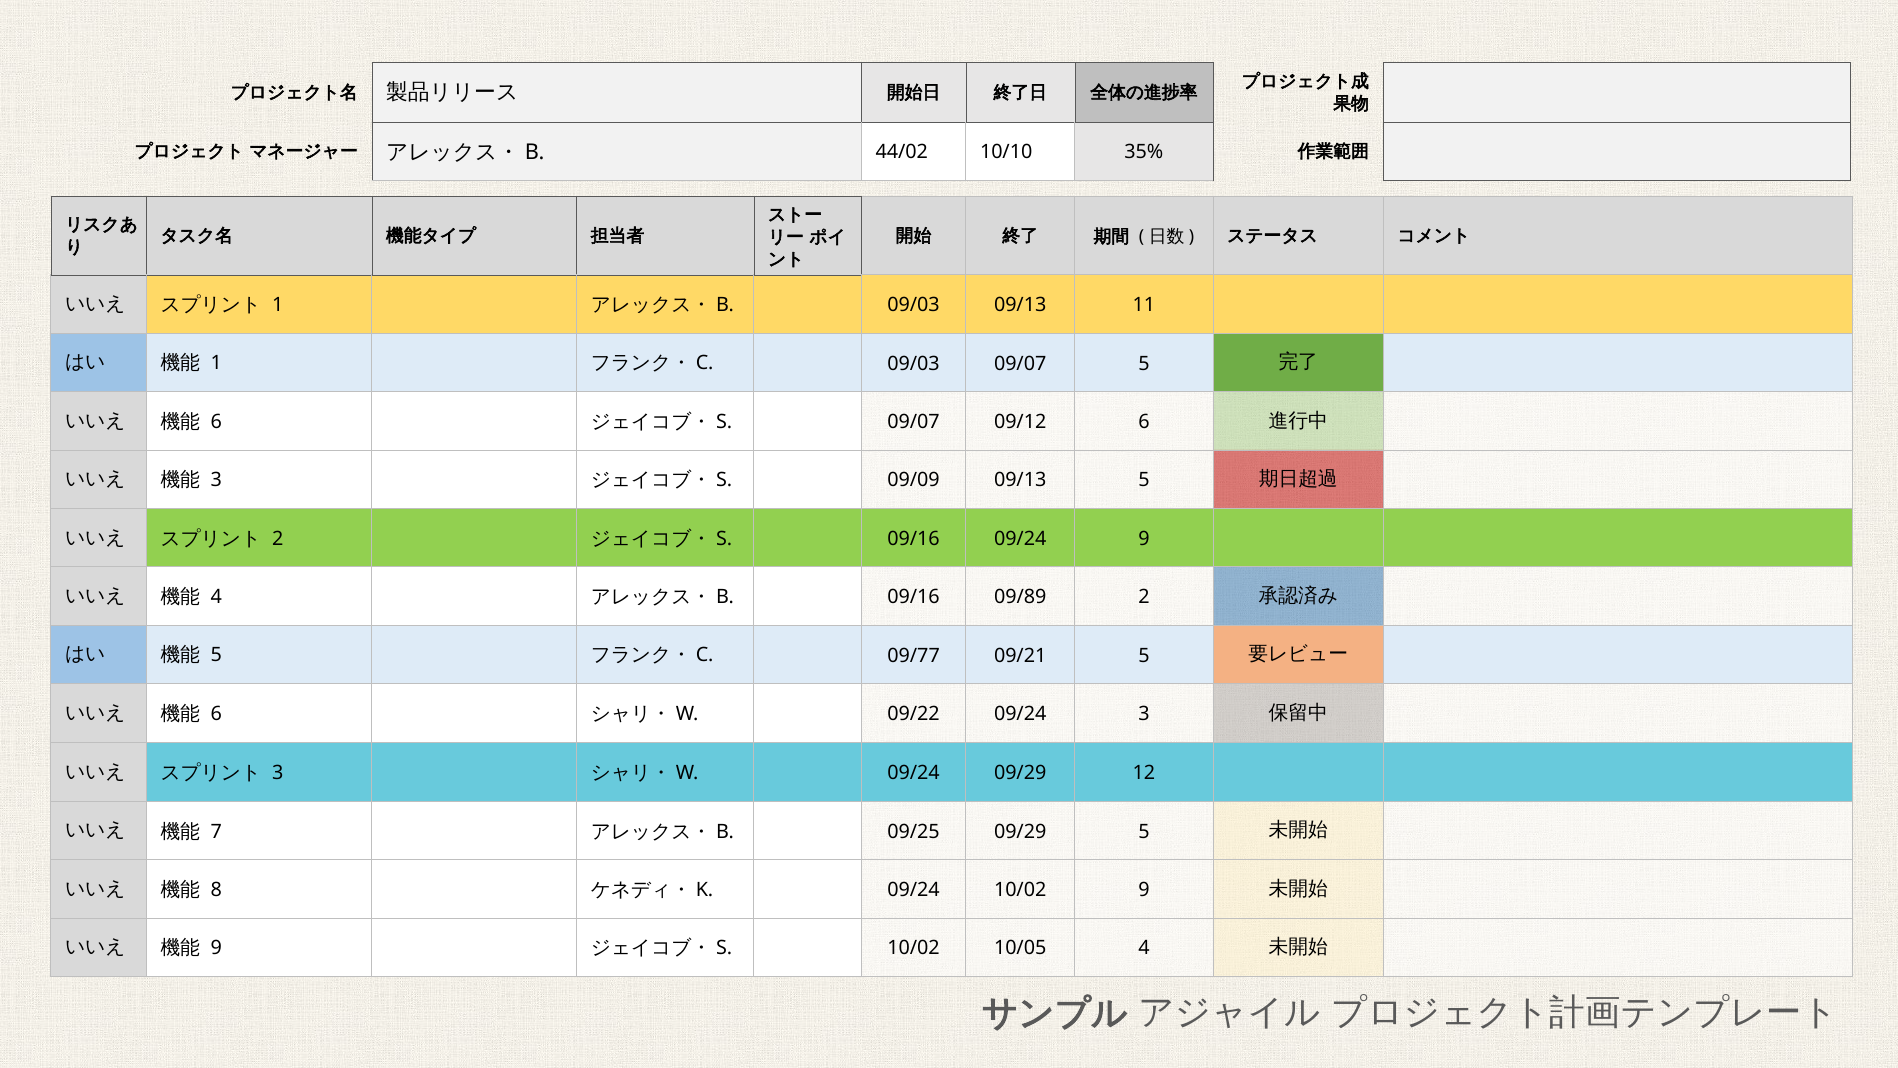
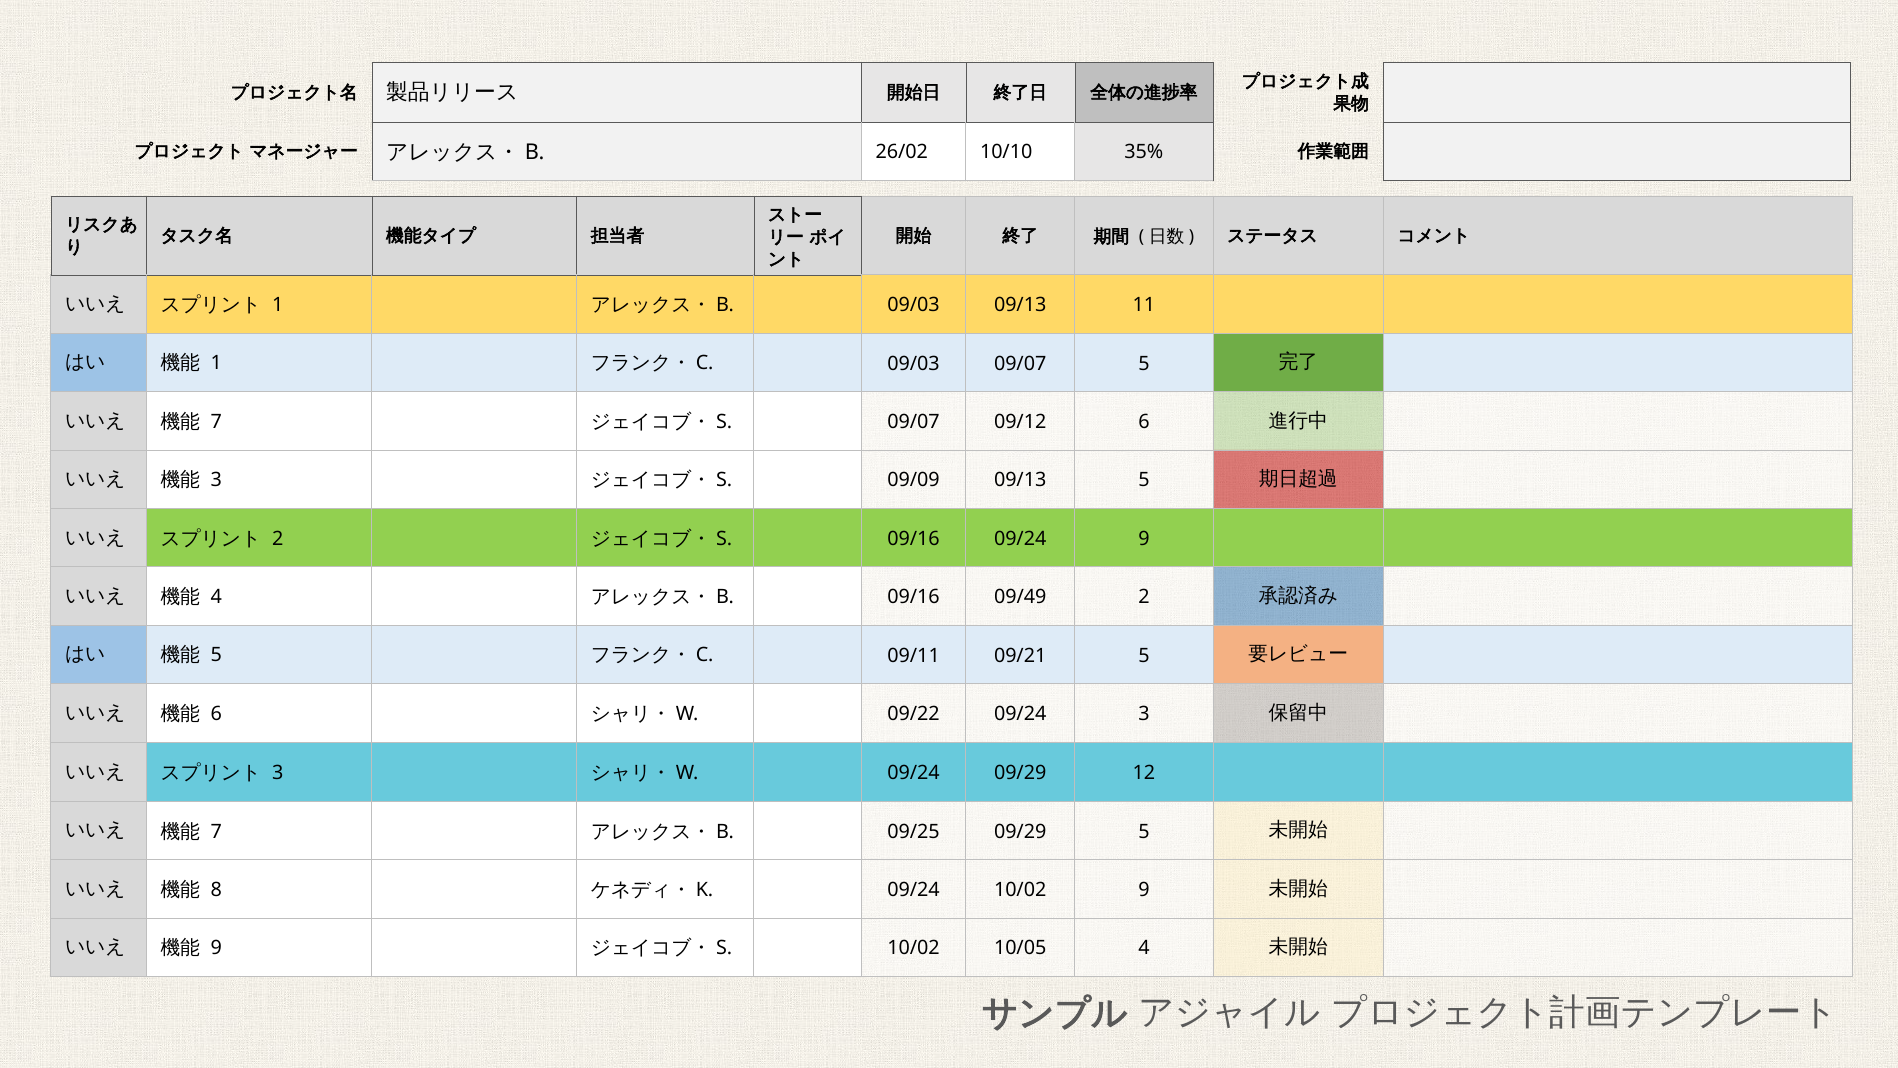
44/02: 44/02 -> 26/02 (902, 152)
6: 6 -> 7 (216, 422)
09/89: 09/89 -> 09/49 (1020, 597)
09/77: 09/77 -> 09/11 (914, 655)
